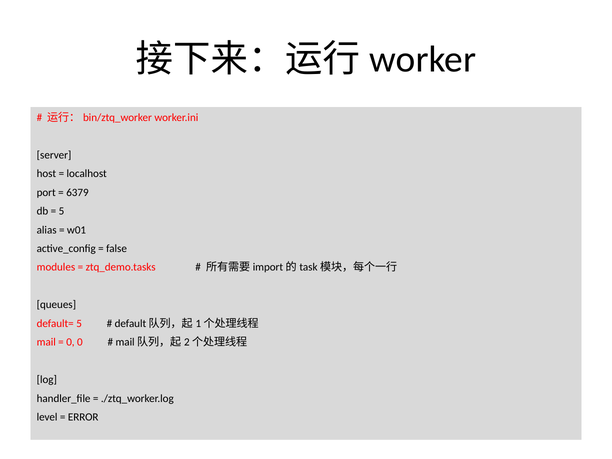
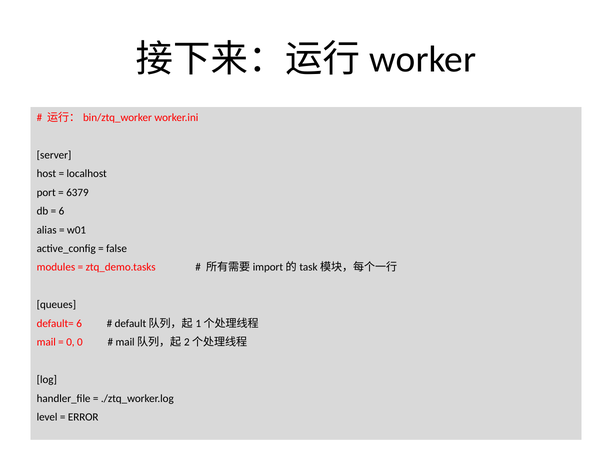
5: 5 -> 6 (62, 211)
default= 5: 5 -> 6 (79, 324)
